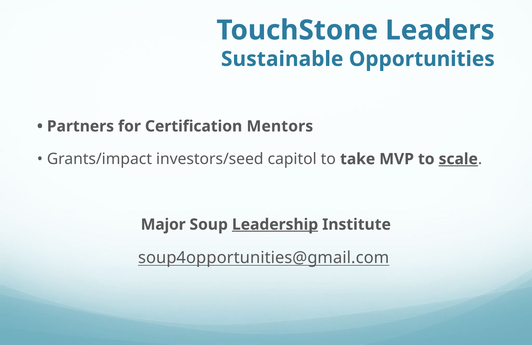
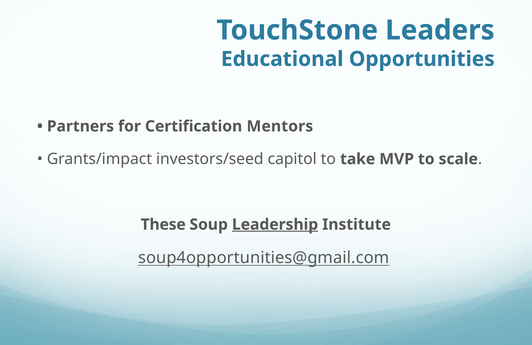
Sustainable: Sustainable -> Educational (282, 59)
scale underline: present -> none (458, 159)
Major: Major -> These (163, 224)
